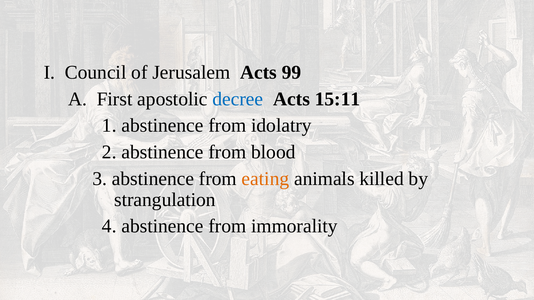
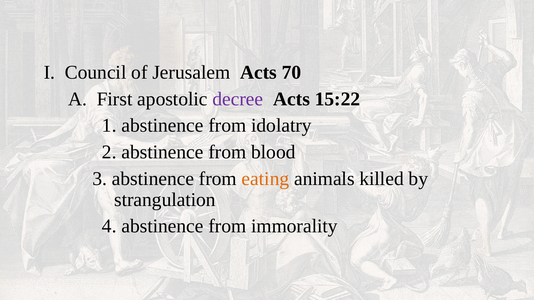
99: 99 -> 70 (292, 72)
decree colour: blue -> purple (238, 99)
15:11: 15:11 -> 15:22 (338, 99)
